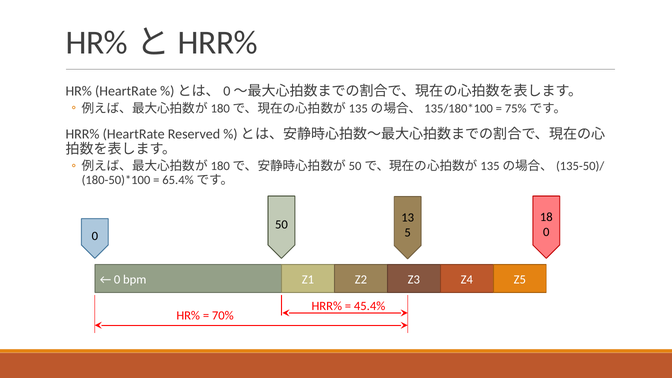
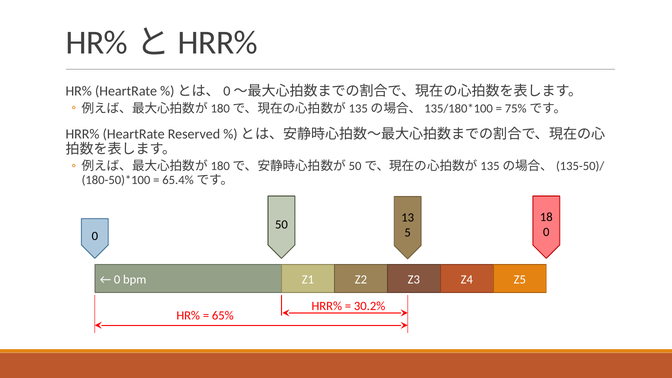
45.4%: 45.4% -> 30.2% (370, 306)
70%: 70% -> 65% (223, 316)
